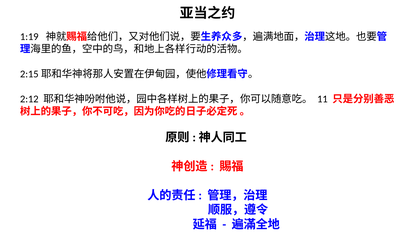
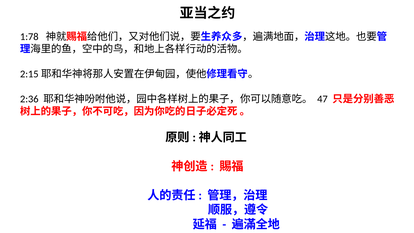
1:19: 1:19 -> 1:78 (29, 37)
2:12: 2:12 -> 2:36 (29, 99)
11: 11 -> 47 (322, 99)
